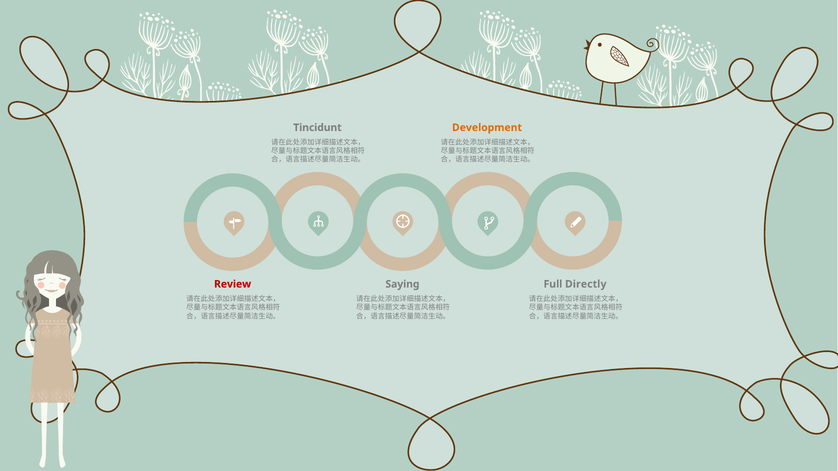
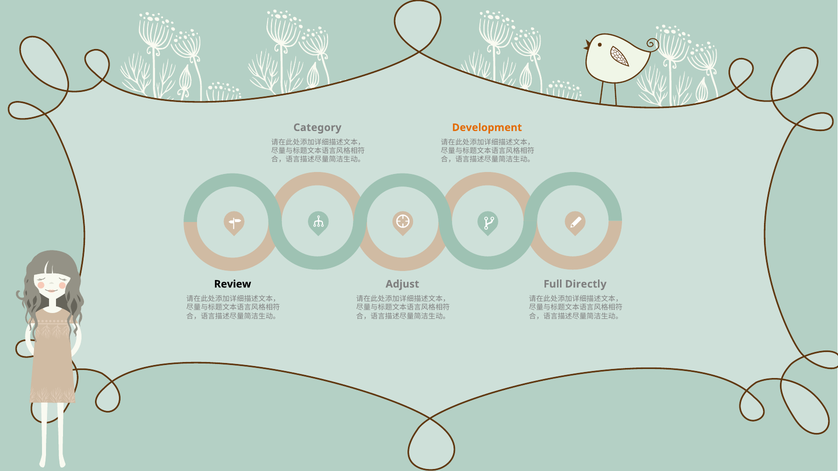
Tincidunt: Tincidunt -> Category (317, 128)
Review colour: red -> black (233, 284)
Saying: Saying -> Adjust (402, 284)
